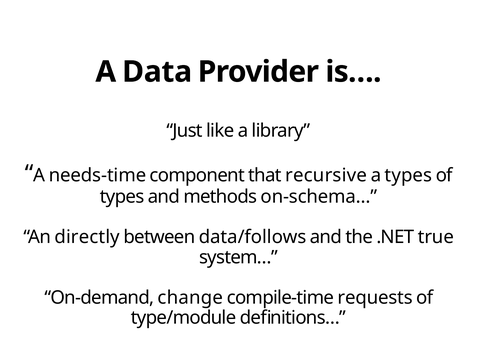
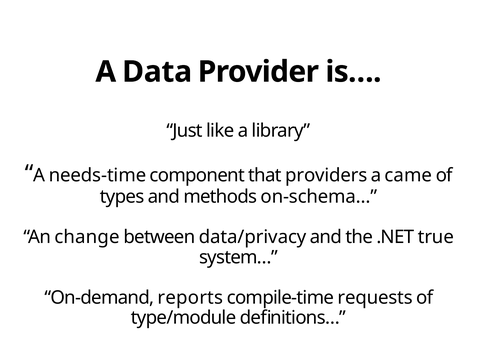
recursive: recursive -> providers (326, 176)
a types: types -> came (408, 176)
directly: directly -> change (87, 237)
data/follows: data/follows -> data/privacy (253, 237)
change: change -> reports (190, 298)
